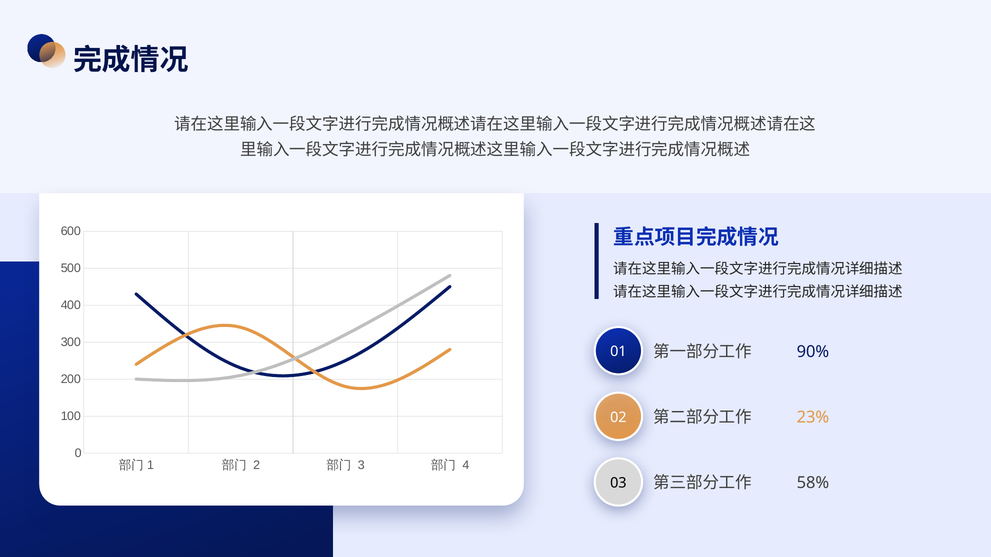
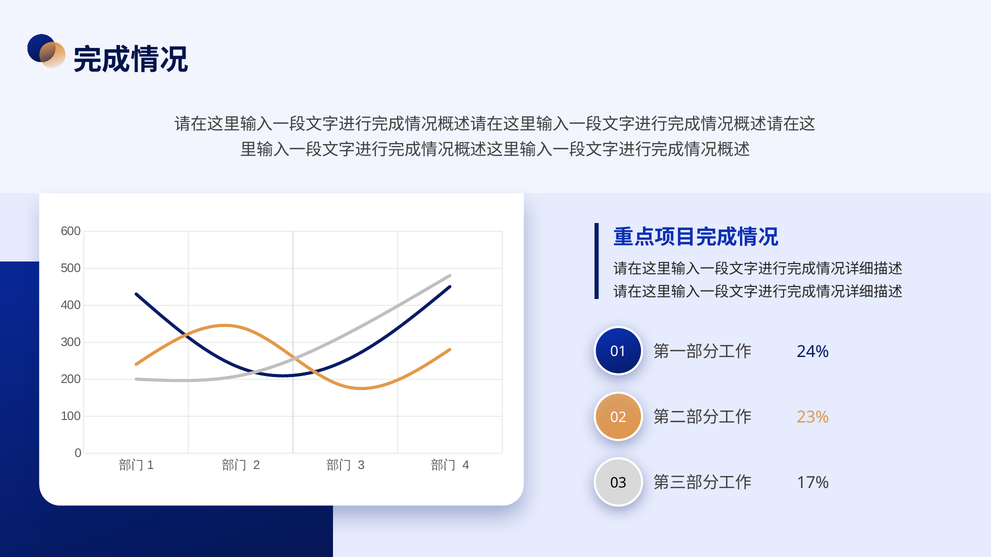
90%: 90% -> 24% (813, 352)
58%: 58% -> 17% (813, 483)
